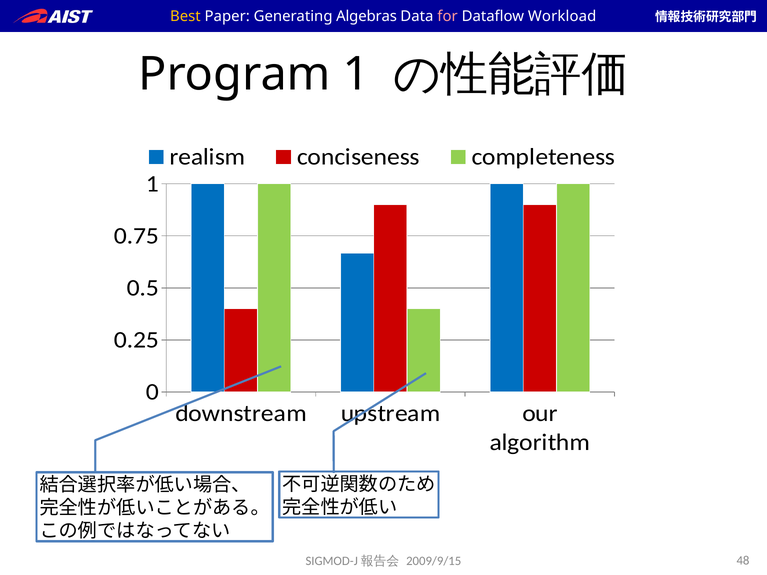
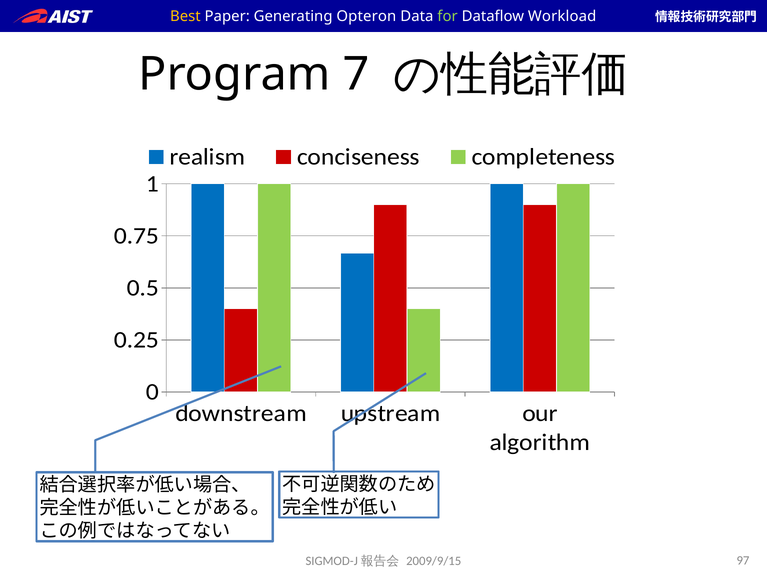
Algebras: Algebras -> Opteron (366, 17)
for colour: pink -> light green (448, 17)
Program 1: 1 -> 7 (356, 74)
48: 48 -> 97 (743, 561)
